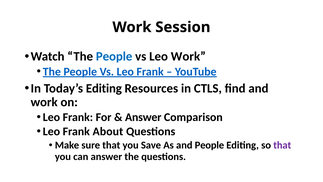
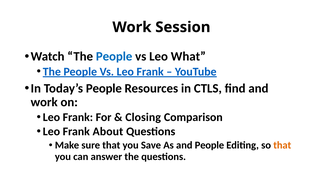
Leo Work: Work -> What (188, 56)
Today’s Editing: Editing -> People (104, 88)
Answer: Answer -> Closing (143, 117)
that colour: purple -> orange (282, 145)
